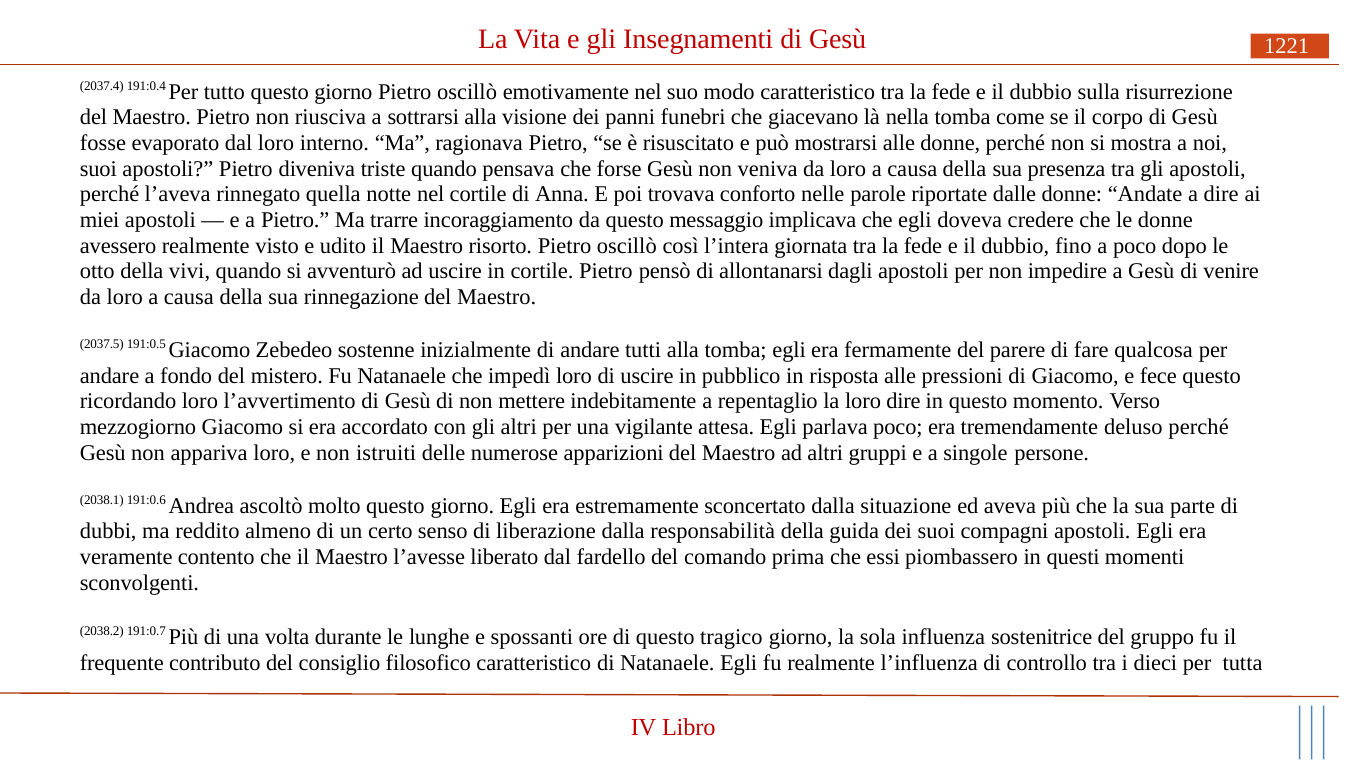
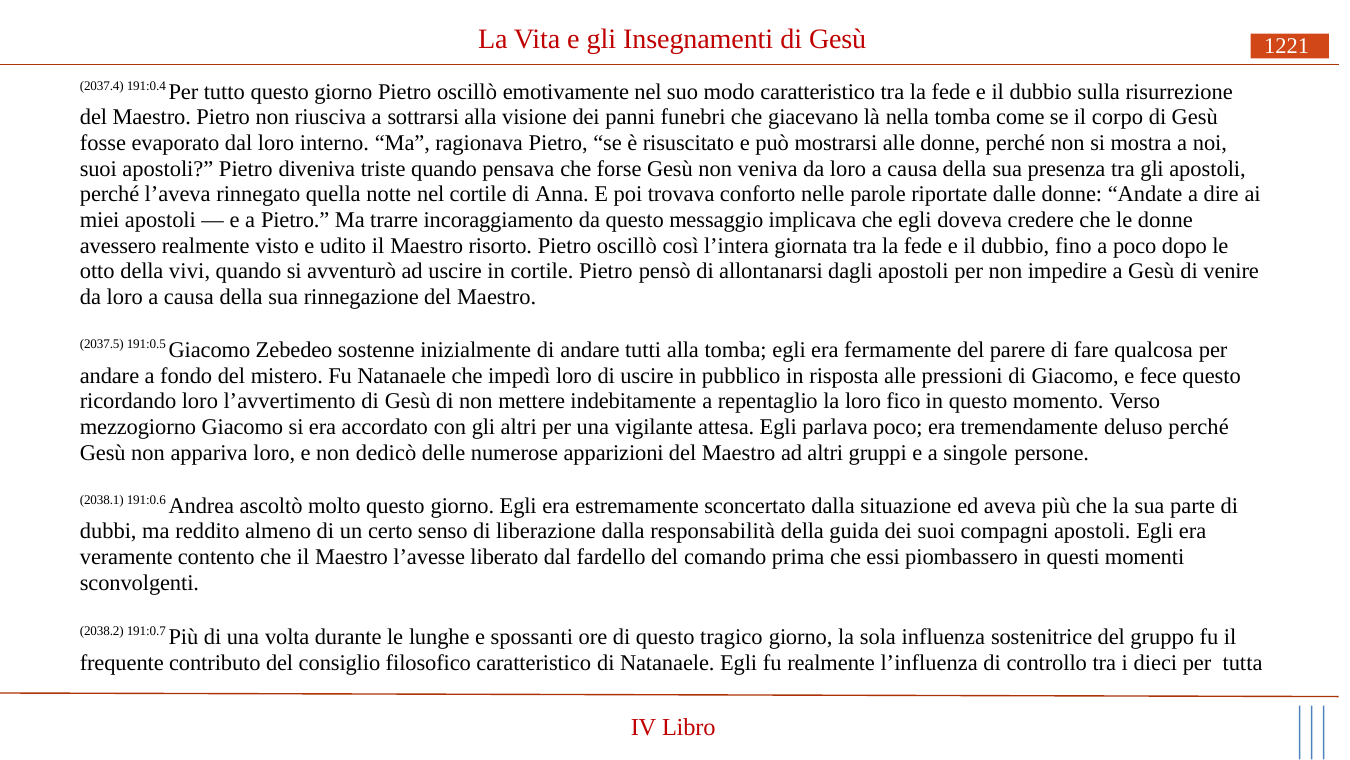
loro dire: dire -> fico (904, 401)
istruiti: istruiti -> dedicò (386, 453)
